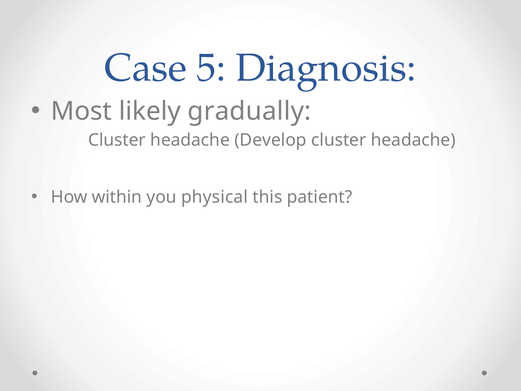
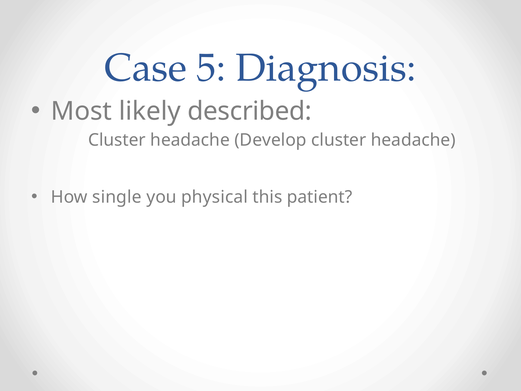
gradually: gradually -> described (250, 111)
within: within -> single (117, 197)
